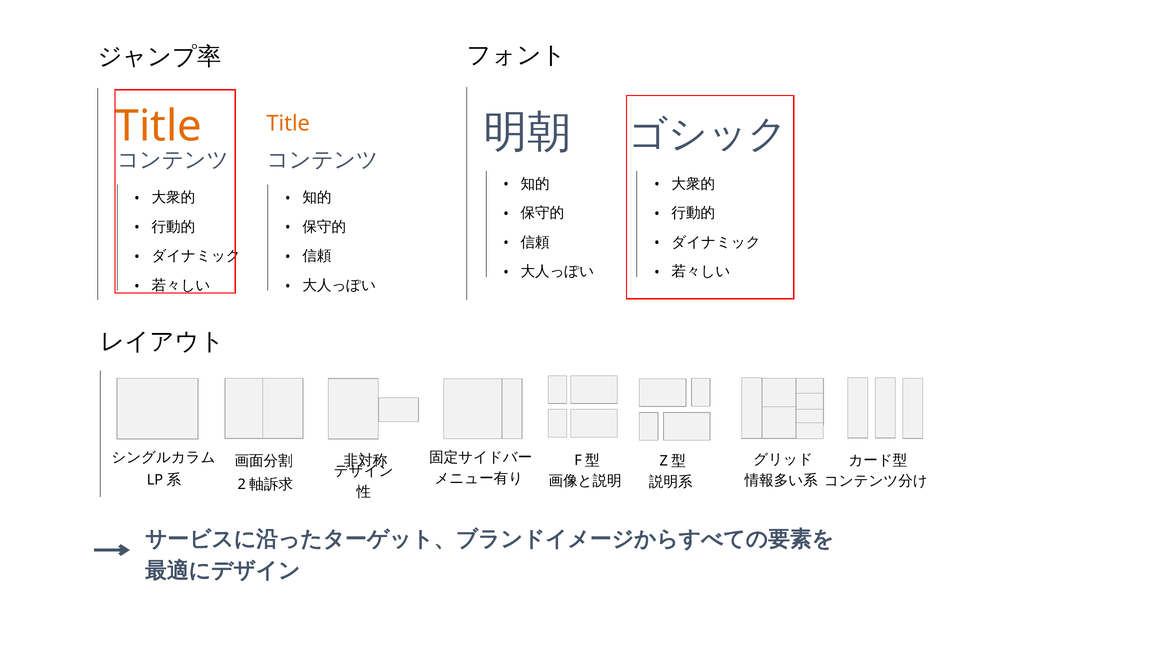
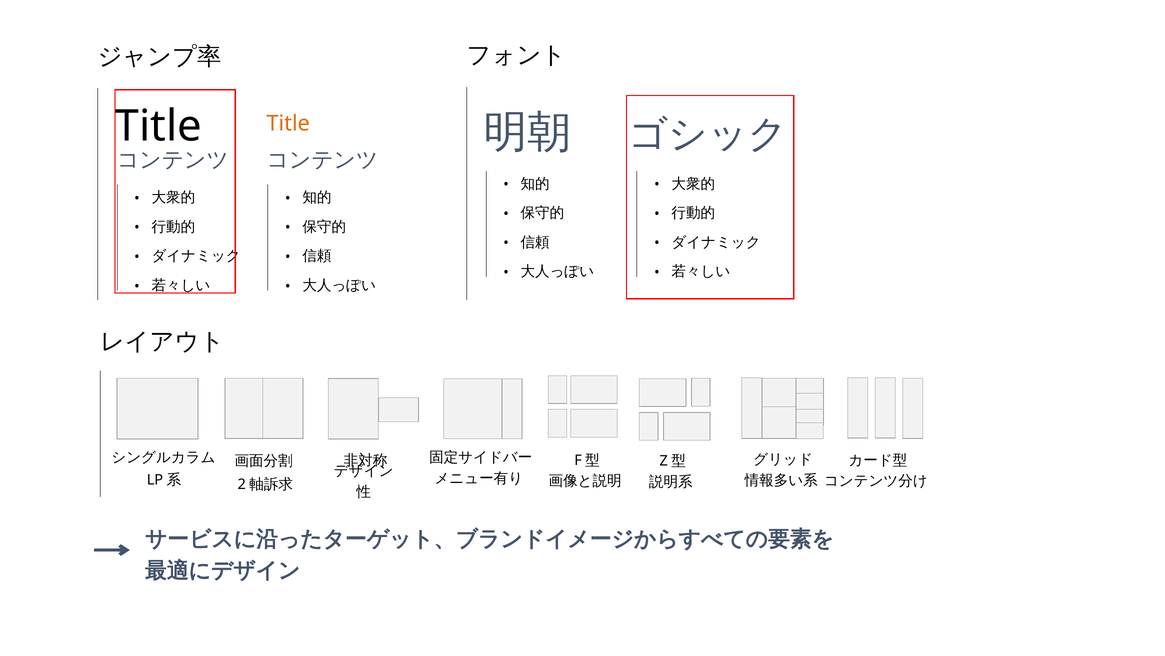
Title colour: orange -> black (158, 126)
